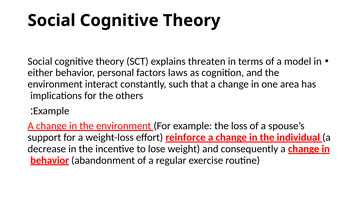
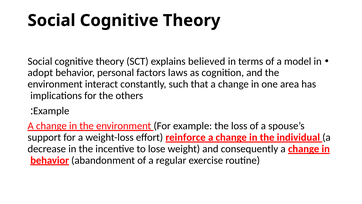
threaten: threaten -> believed (207, 61)
either: either -> adopt (40, 73)
